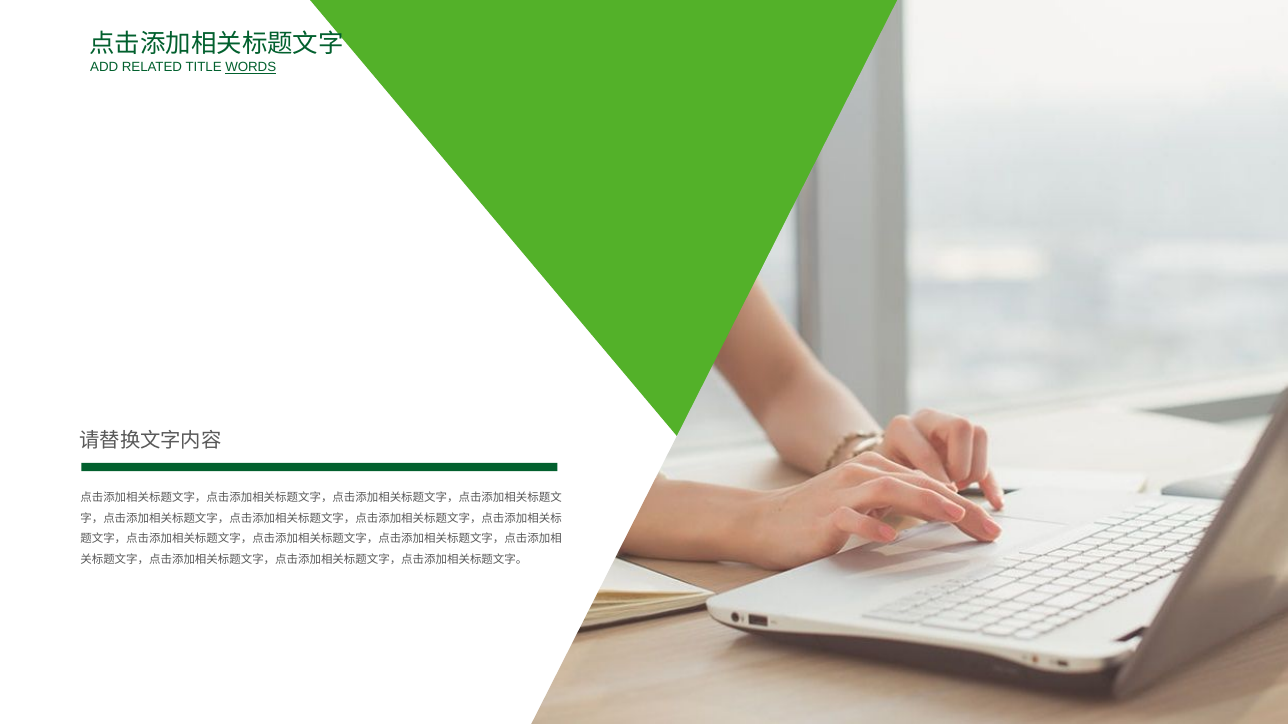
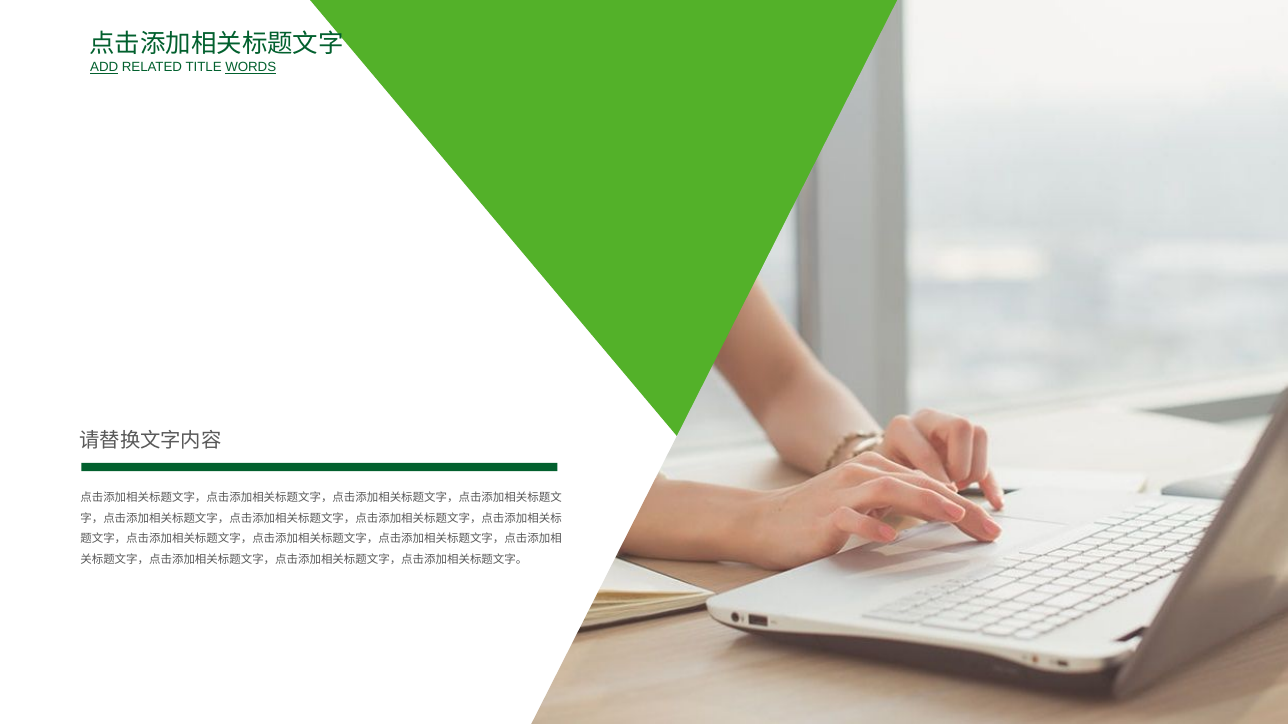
ADD underline: none -> present (104, 68)
